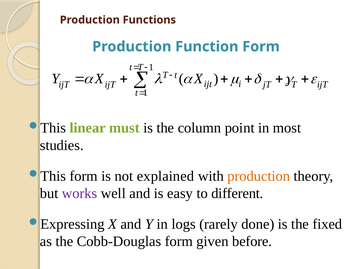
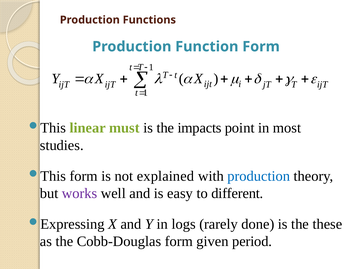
column: column -> impacts (200, 128)
production colour: orange -> blue (259, 176)
fixed: fixed -> these (327, 224)
before: before -> period (252, 242)
